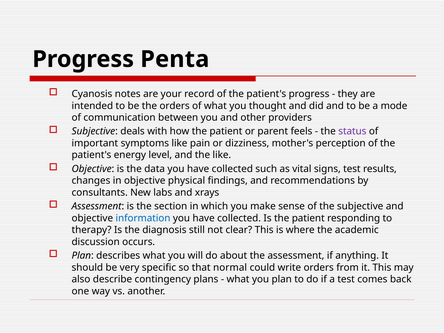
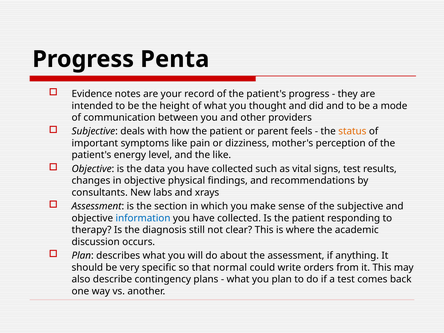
Cyanosis: Cyanosis -> Evidence (92, 94)
the orders: orders -> height (175, 106)
status colour: purple -> orange (352, 131)
